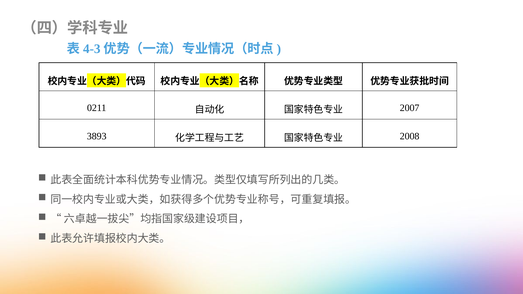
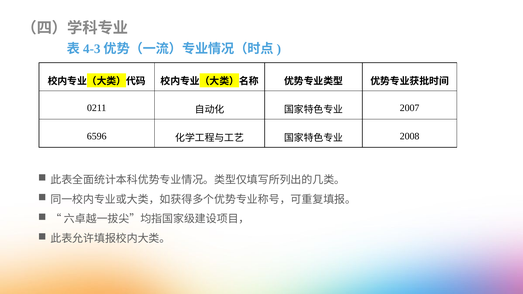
3893: 3893 -> 6596 (97, 136)
